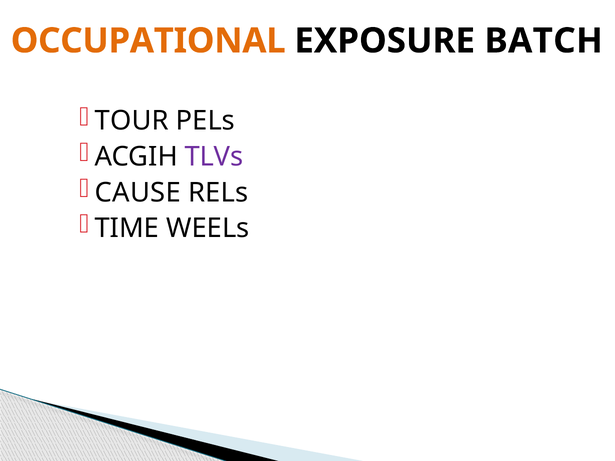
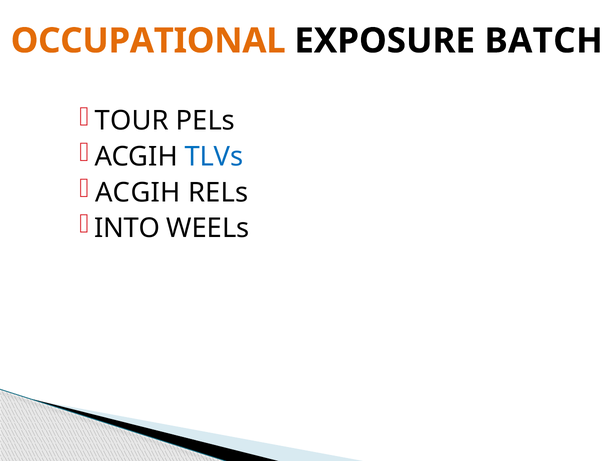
TLVs colour: purple -> blue (214, 157)
CAUSE: CAUSE -> ACGIH (138, 193)
TIME: TIME -> INTO (127, 228)
